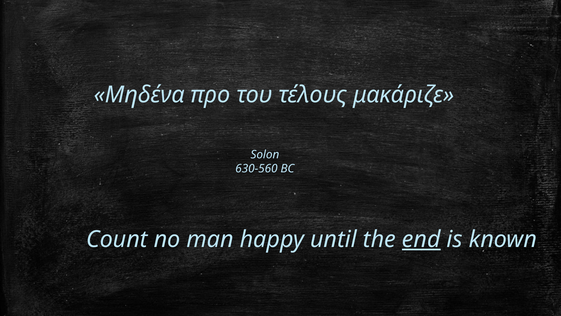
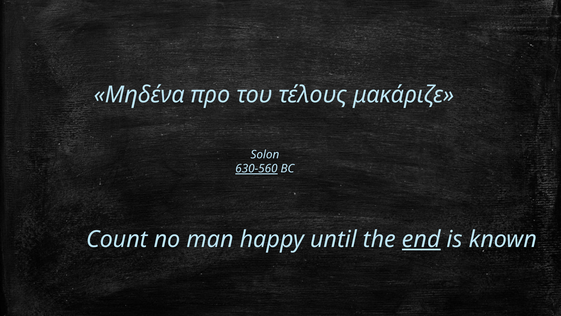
630-560 underline: none -> present (256, 169)
